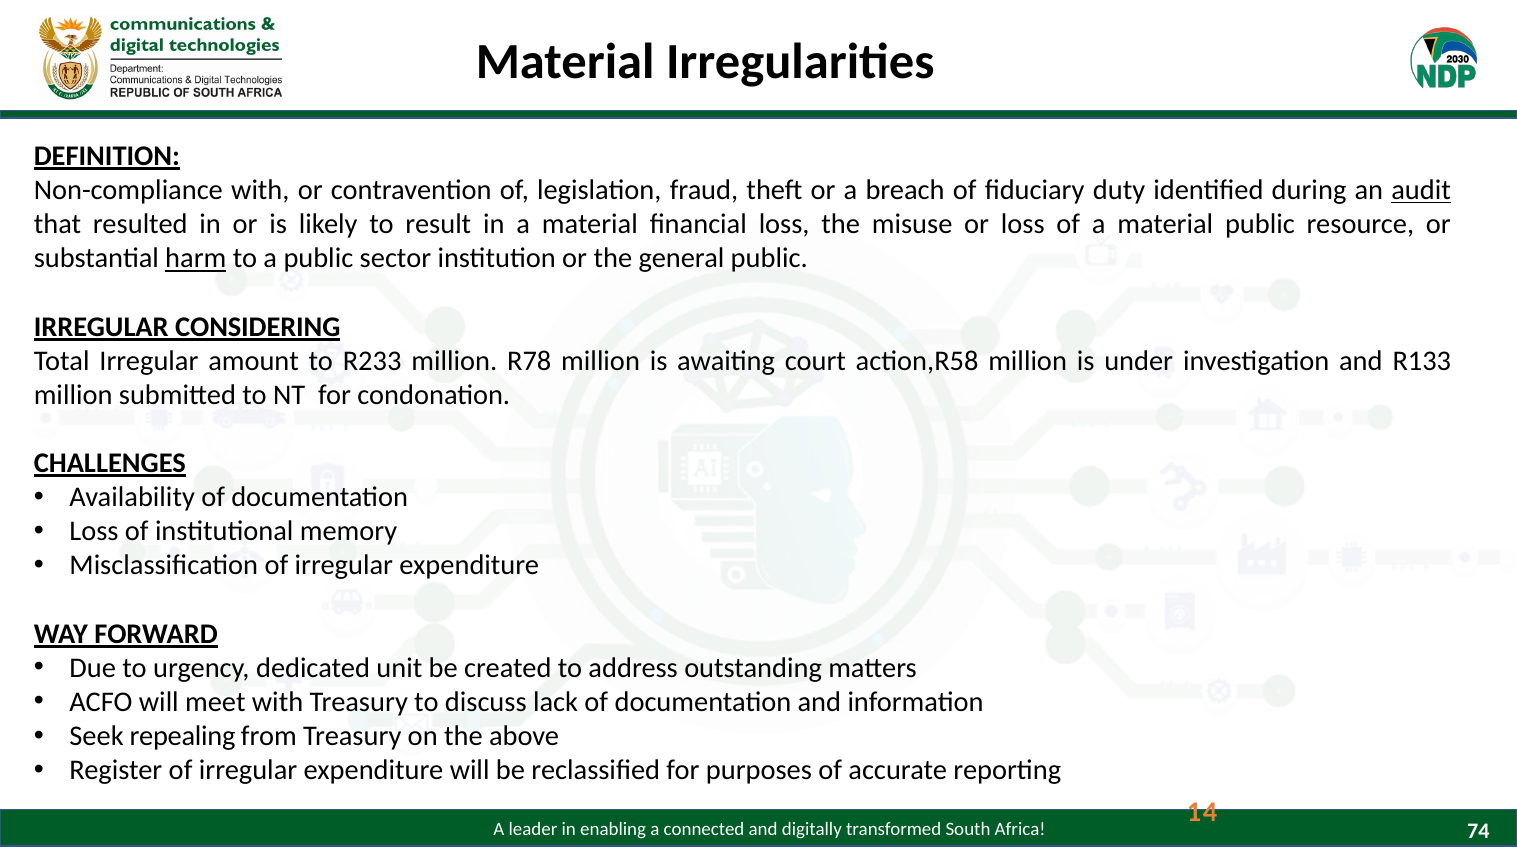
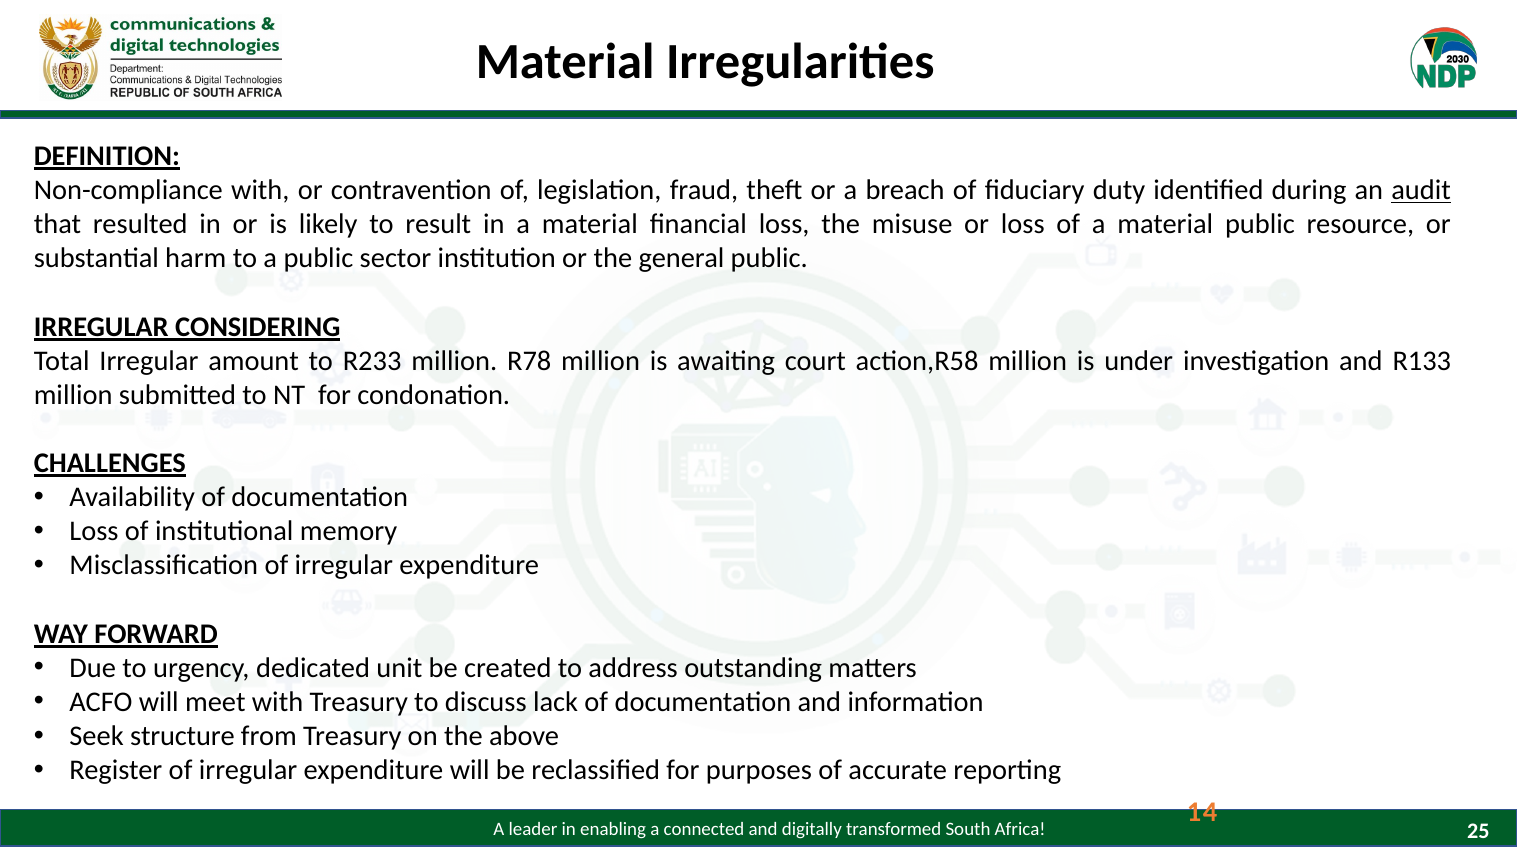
harm underline: present -> none (196, 259)
repealing: repealing -> structure (182, 736)
74: 74 -> 25 (1478, 832)
